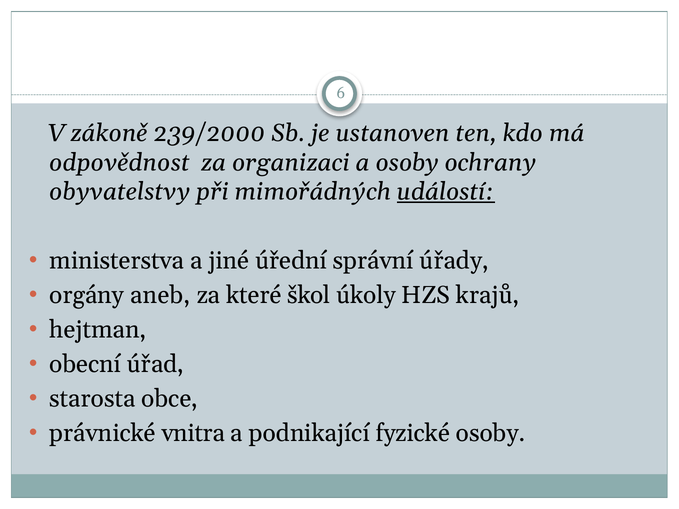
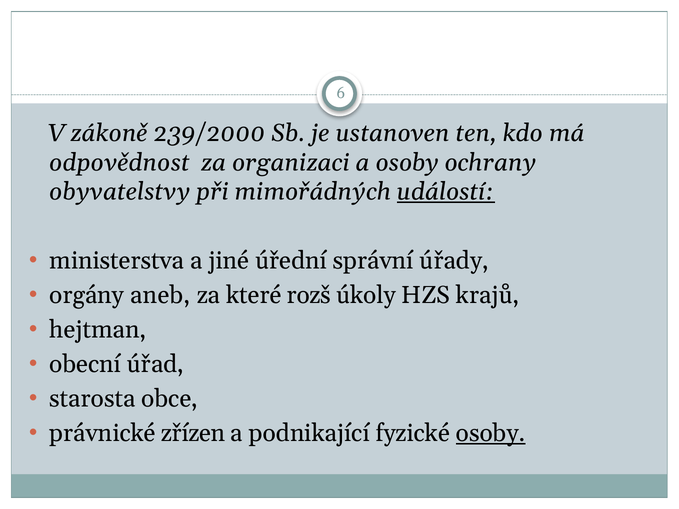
škol: škol -> rozš (309, 296)
vnitra: vnitra -> zřízen (193, 434)
osoby underline: none -> present (491, 434)
